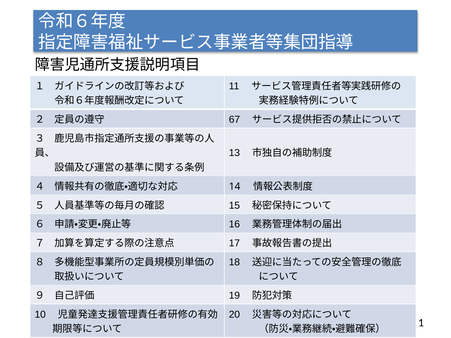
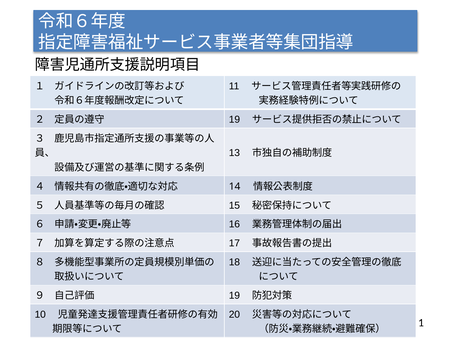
67: 67 -> 19 (234, 120)
